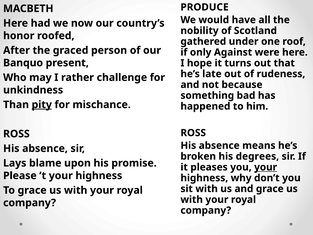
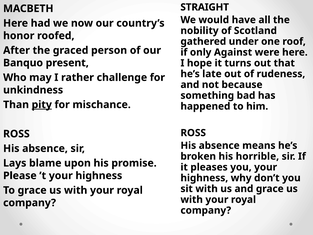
PRODUCE: PRODUCE -> STRAIGHT (205, 7)
degrees: degrees -> horrible (257, 156)
your underline: present -> none (266, 167)
